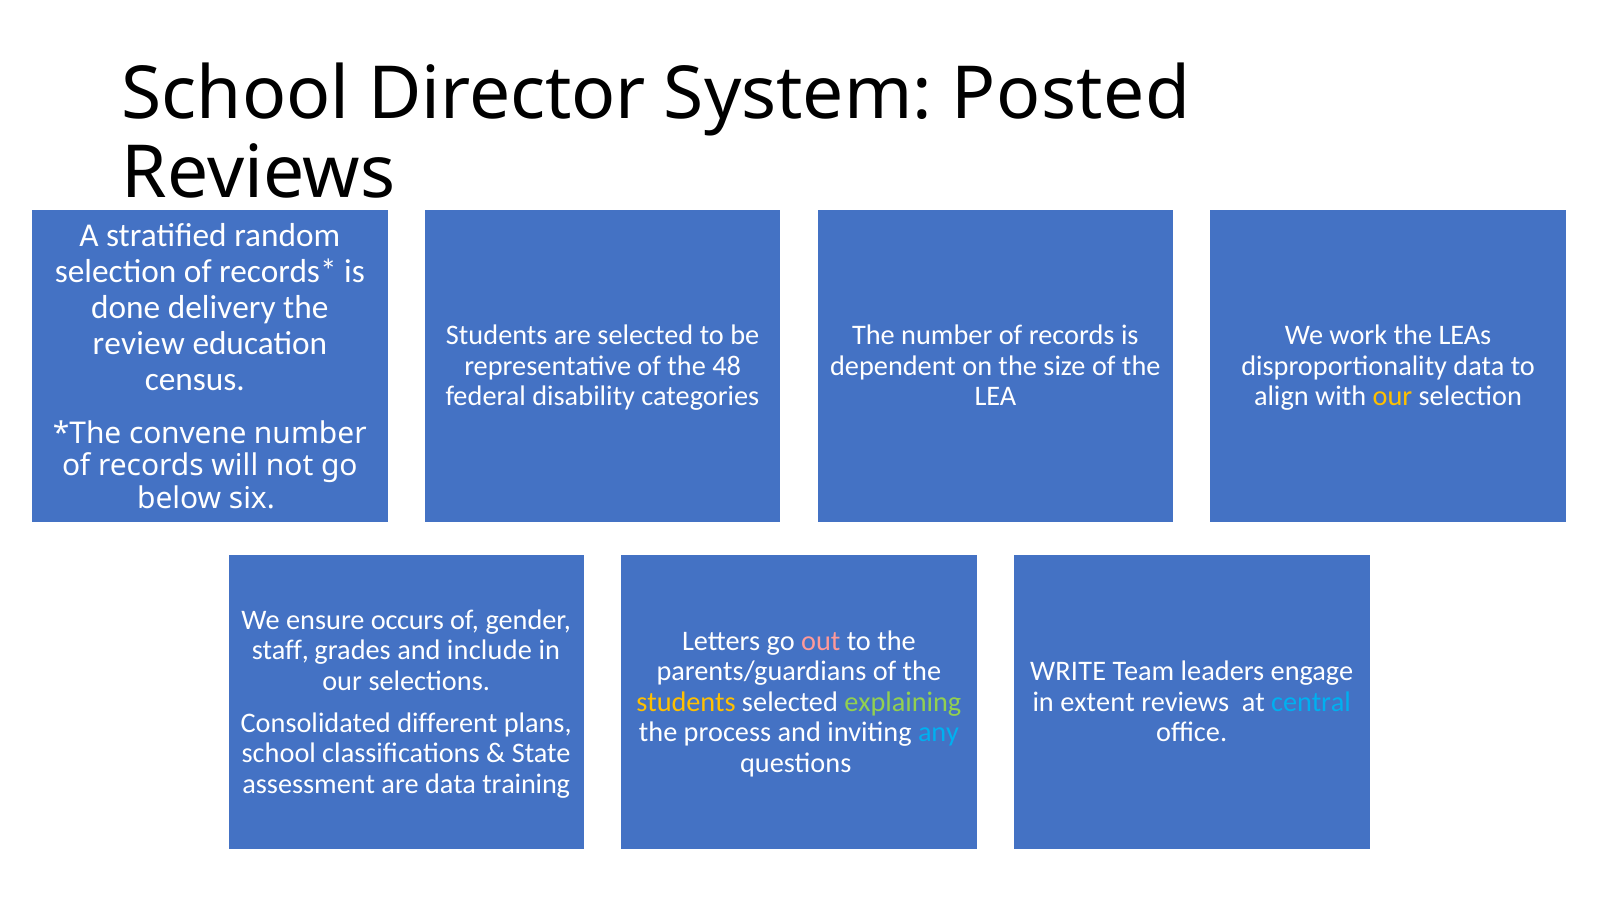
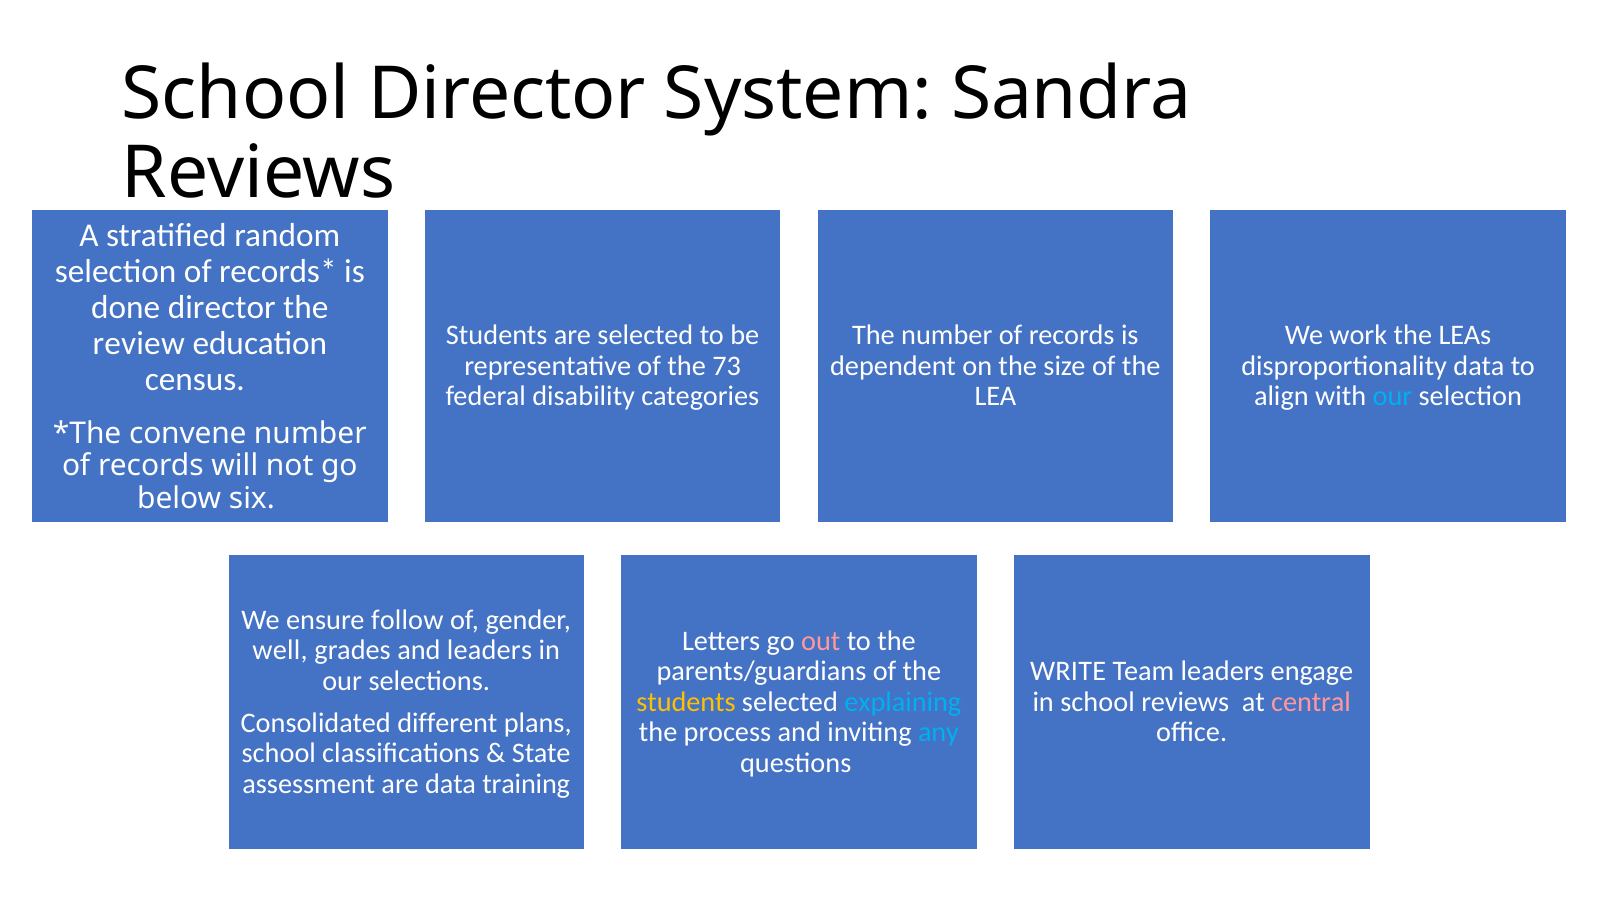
Posted: Posted -> Sandra (1072, 95)
done delivery: delivery -> director (222, 308)
48: 48 -> 73 (727, 366)
our colour: yellow -> light blue (1392, 397)
occurs: occurs -> follow (407, 620)
staff: staff -> well (280, 651)
and include: include -> leaders (490, 651)
explaining colour: light green -> light blue (903, 702)
in extent: extent -> school (1097, 702)
central colour: light blue -> pink (1311, 702)
